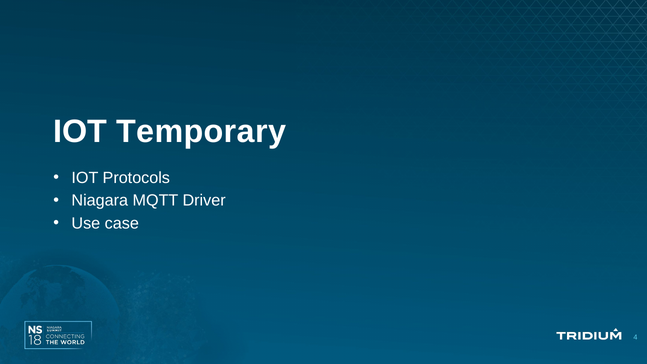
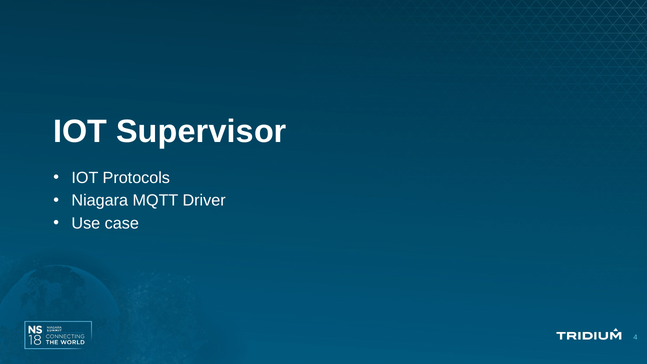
Temporary: Temporary -> Supervisor (201, 132)
